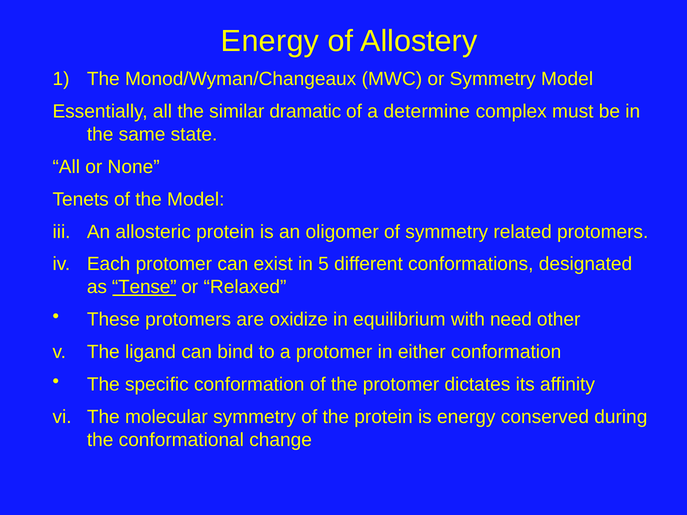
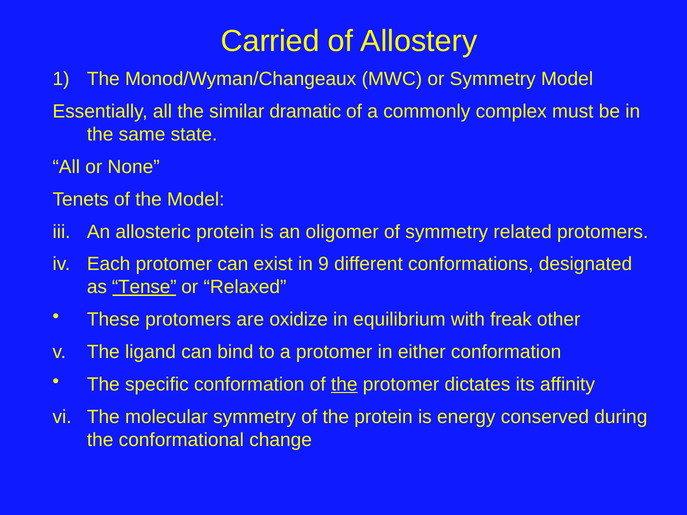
Energy: Energy -> Carried (270, 41)
determine: determine -> commonly (427, 112)
5: 5 -> 9 (324, 264)
need: need -> freak (511, 320)
the underline: none -> present (344, 385)
